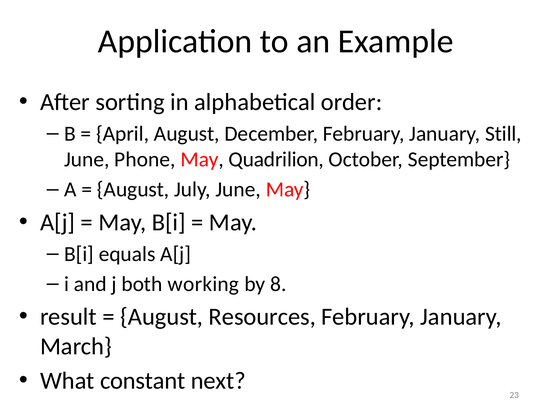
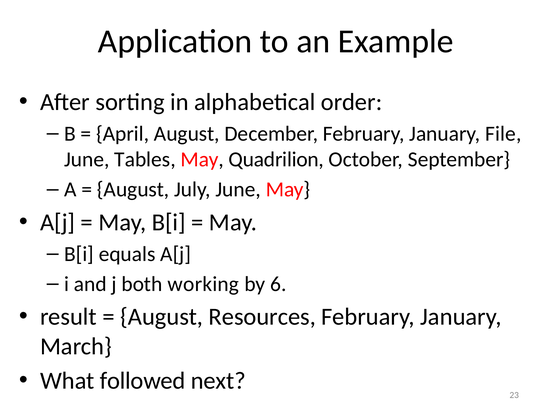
Still: Still -> File (503, 134)
Phone: Phone -> Tables (145, 159)
8: 8 -> 6 (278, 284)
constant: constant -> followed (143, 381)
